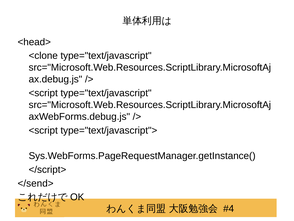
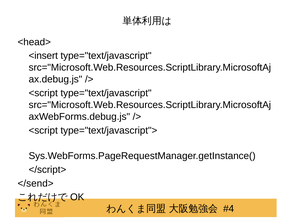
<clone: <clone -> <insert (43, 56)
